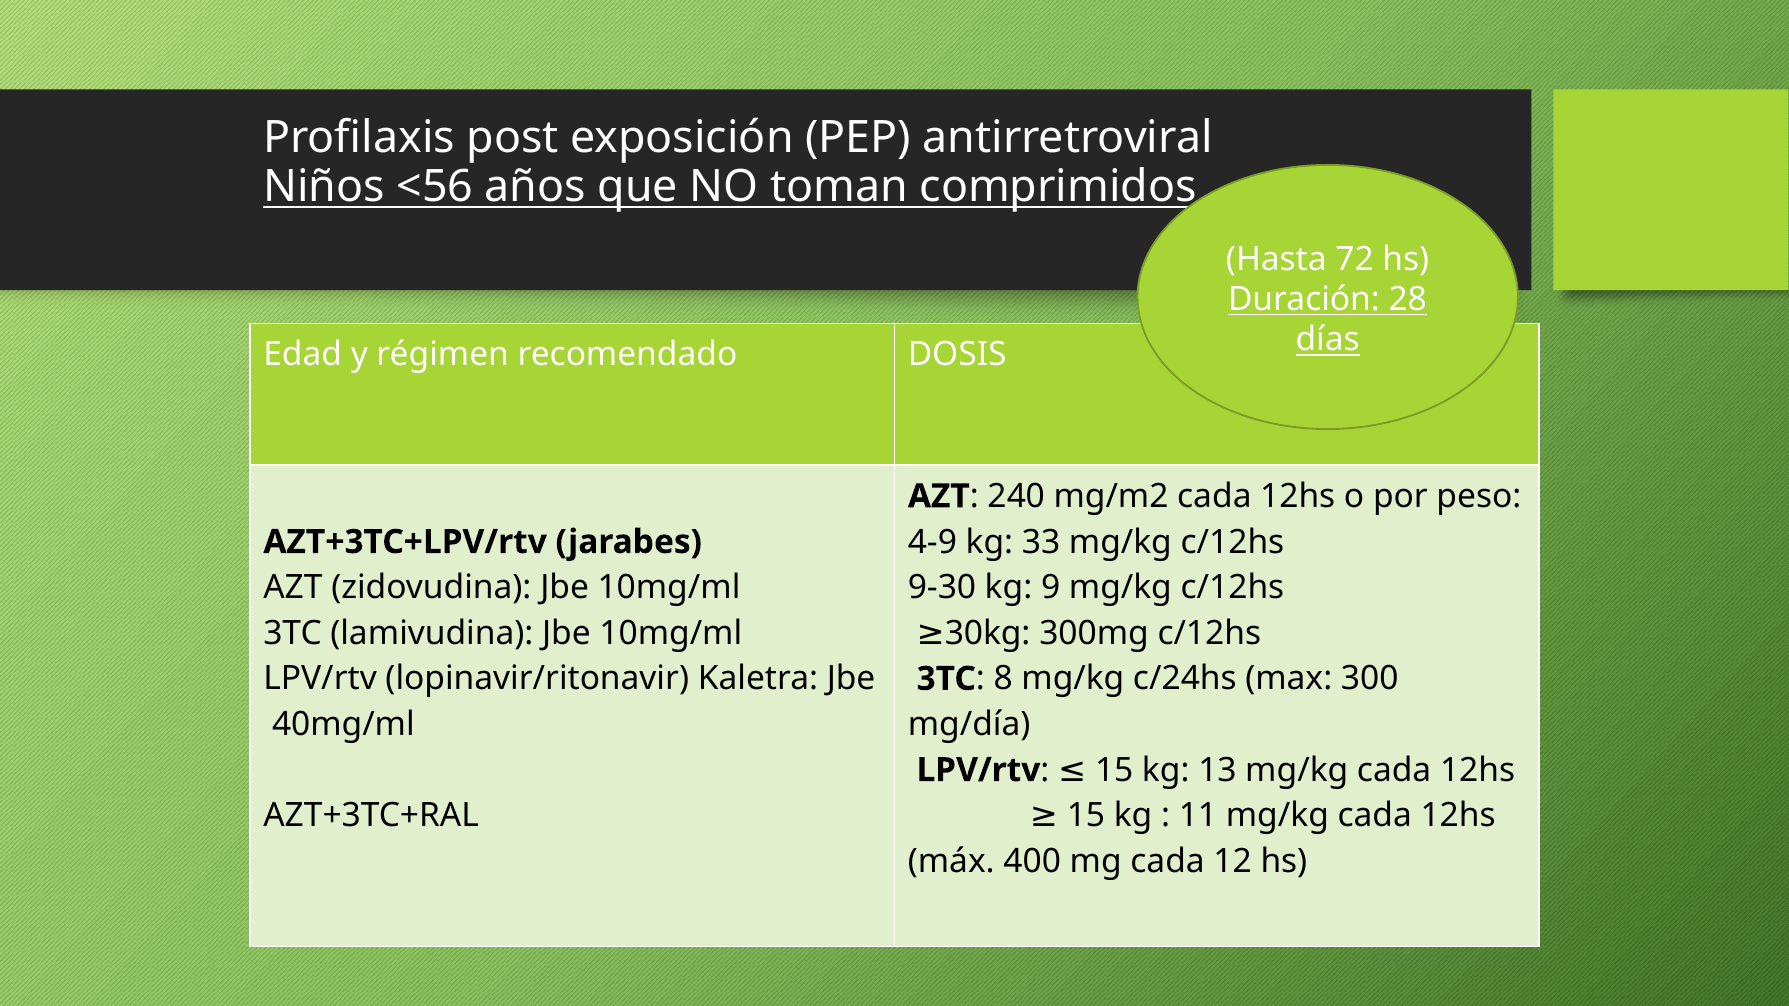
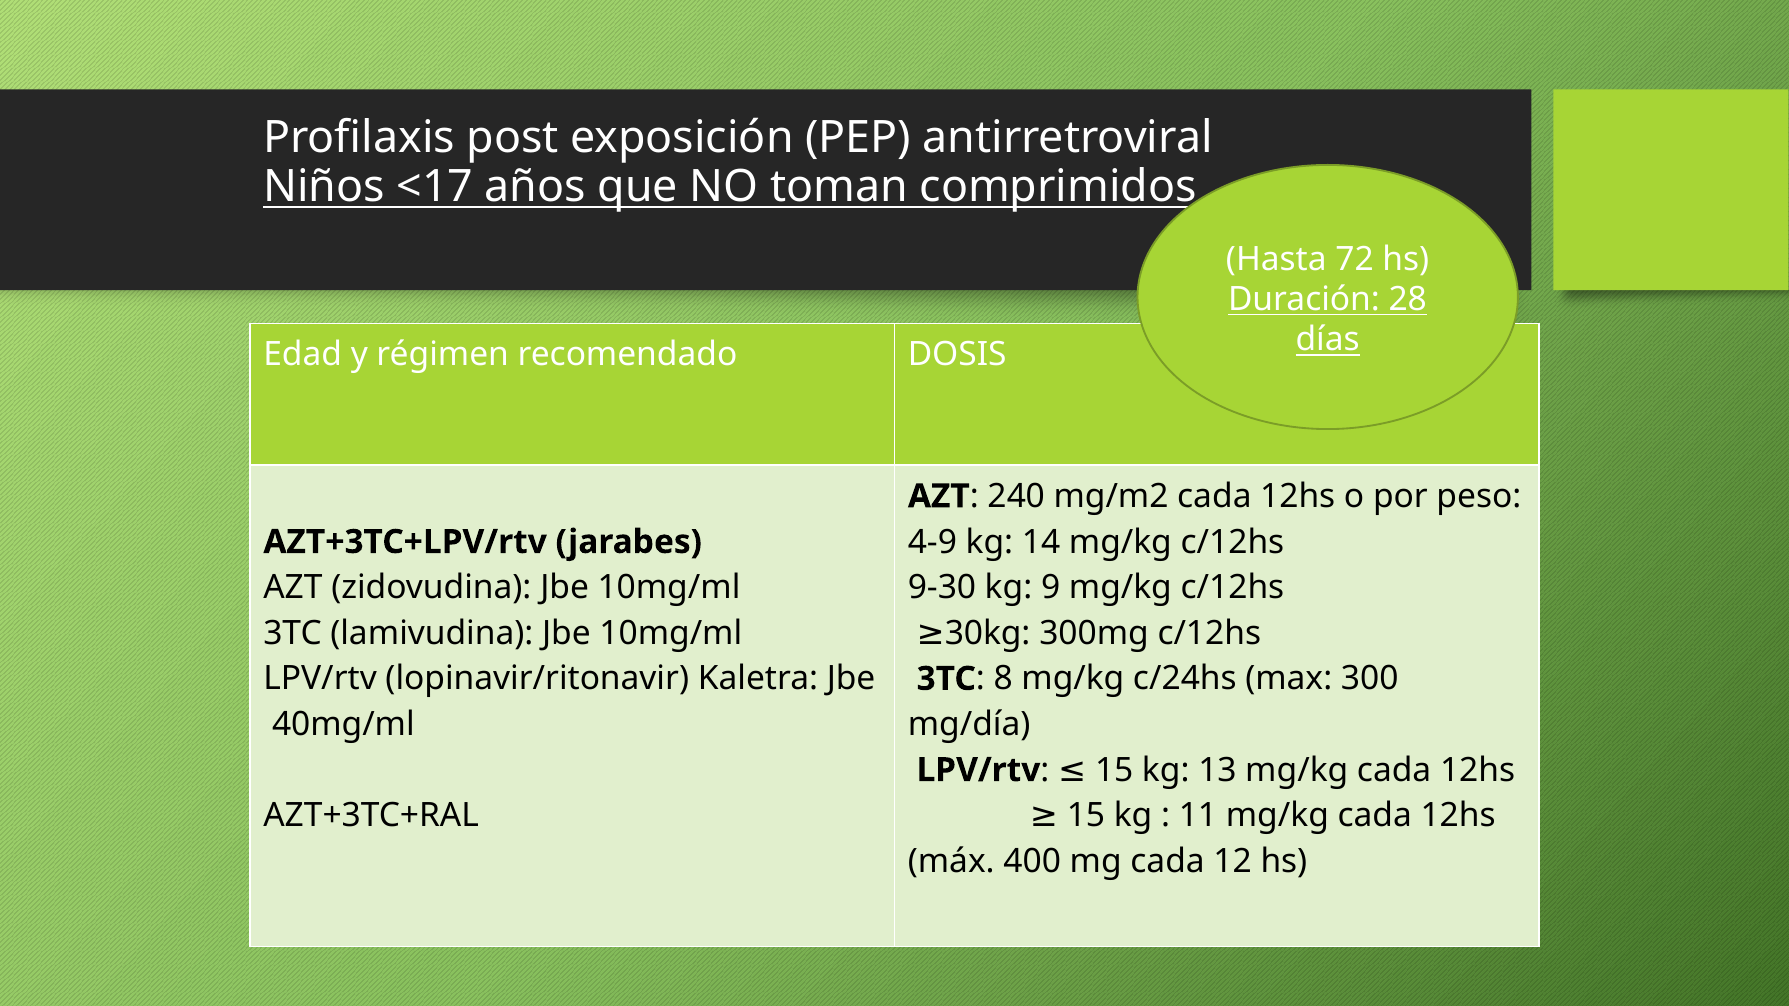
<56: <56 -> <17 (435, 186)
33: 33 -> 14 (1041, 542)
